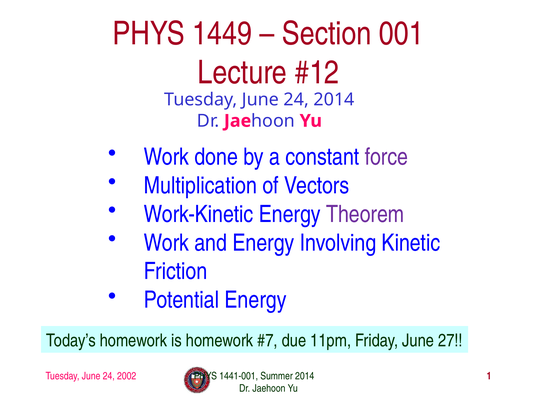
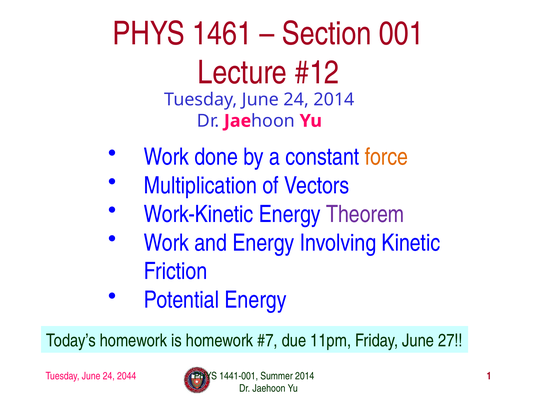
1449: 1449 -> 1461 (222, 34)
force colour: purple -> orange (386, 157)
2002: 2002 -> 2044 (127, 377)
